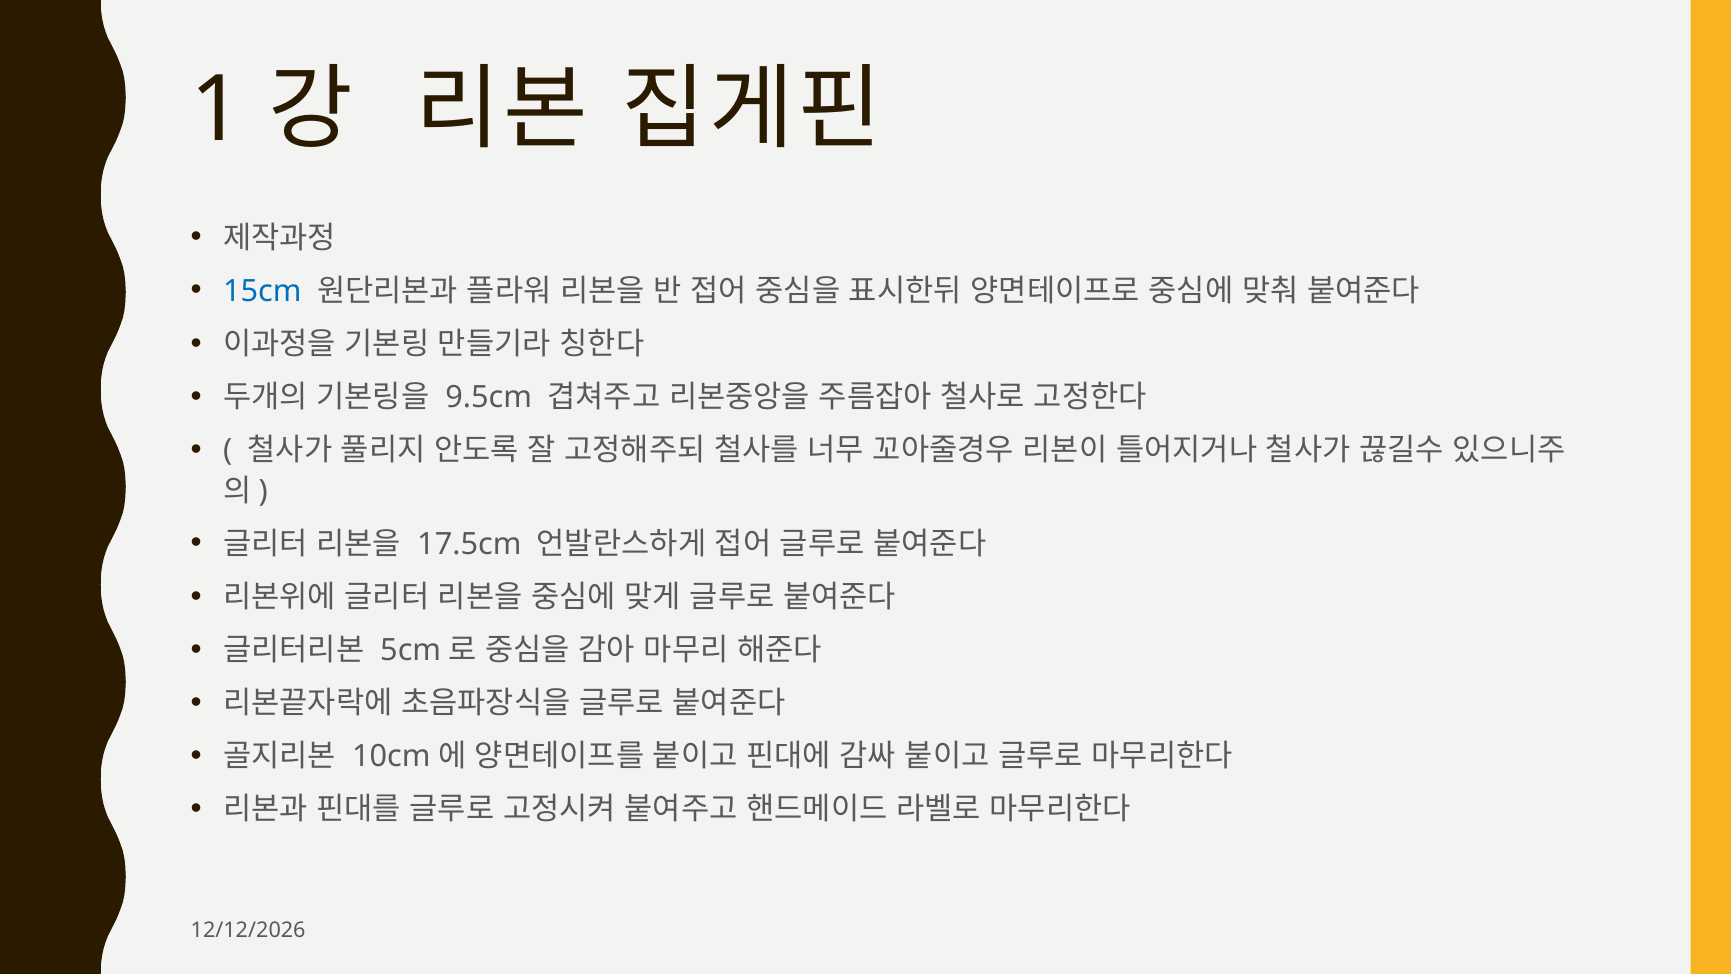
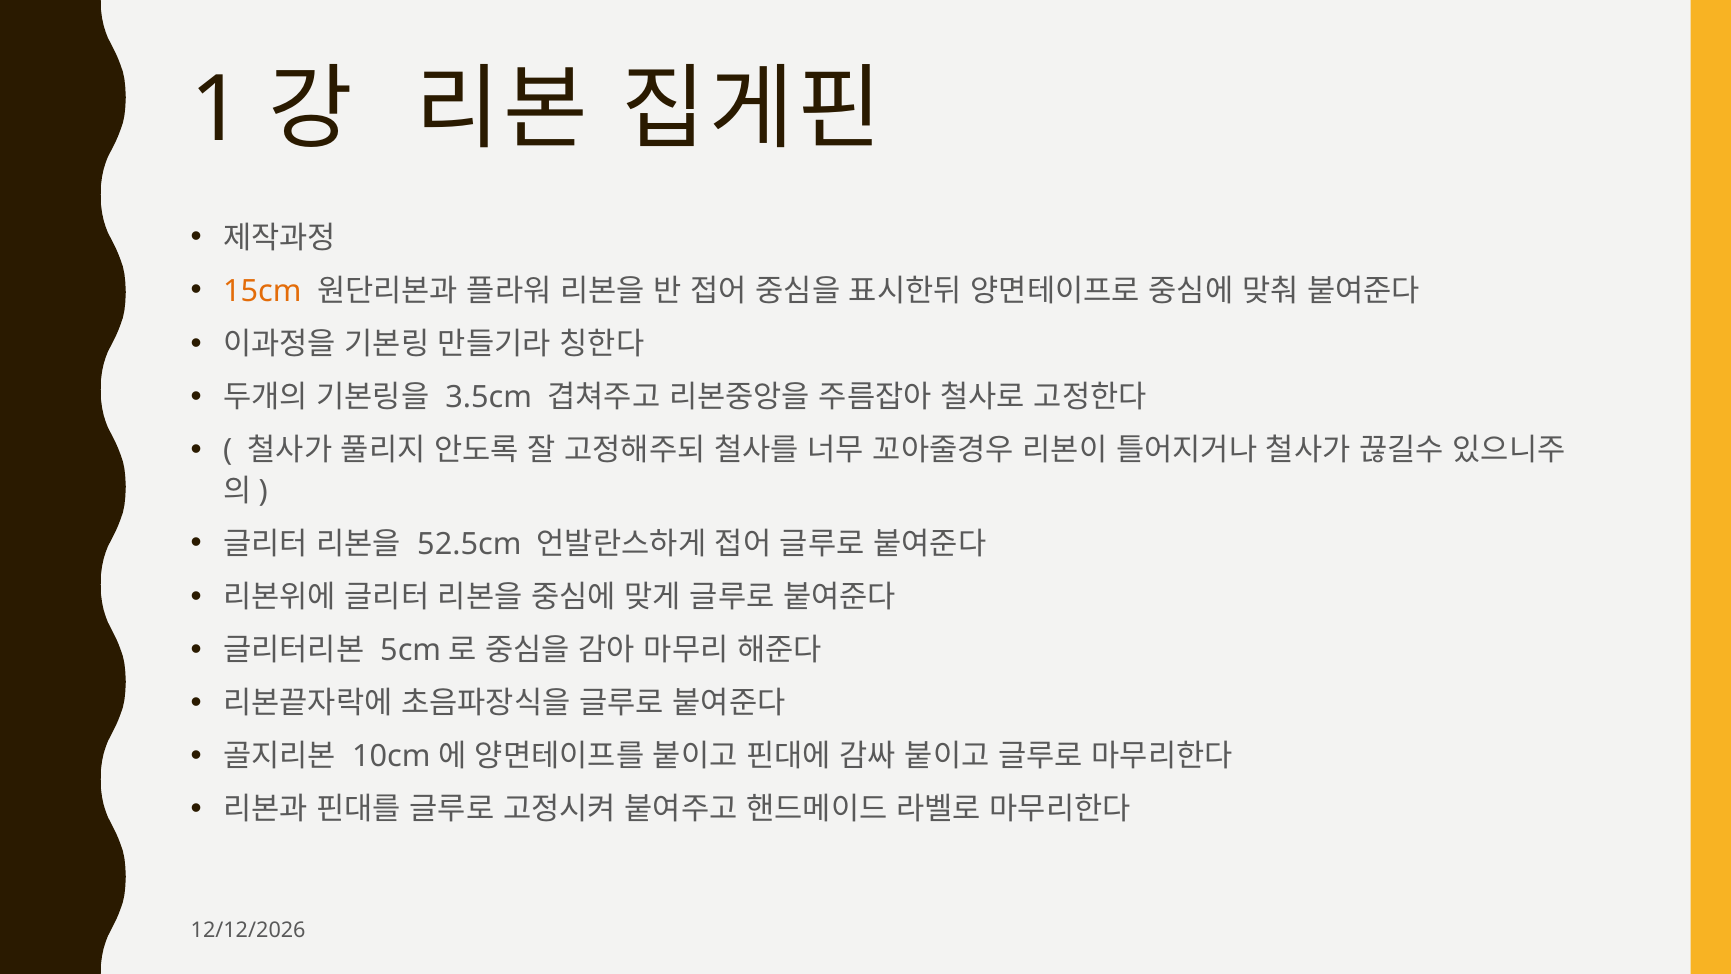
15cm colour: blue -> orange (262, 291)
9.5cm: 9.5cm -> 3.5cm (489, 397)
17.5cm: 17.5cm -> 52.5cm (469, 544)
